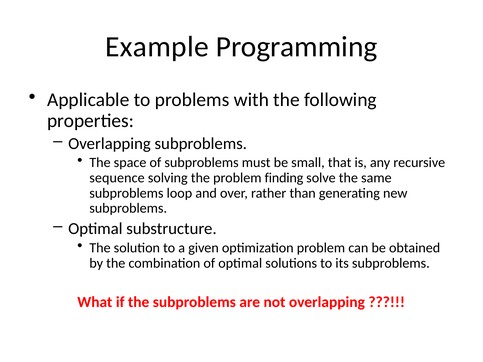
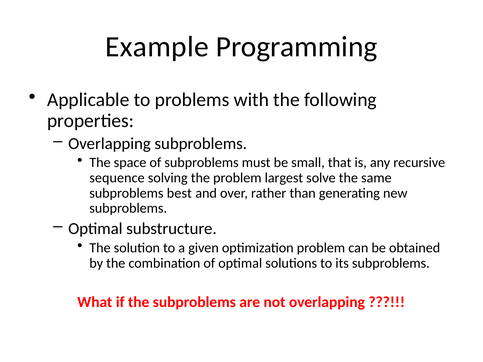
finding: finding -> largest (284, 178)
loop: loop -> best (179, 193)
